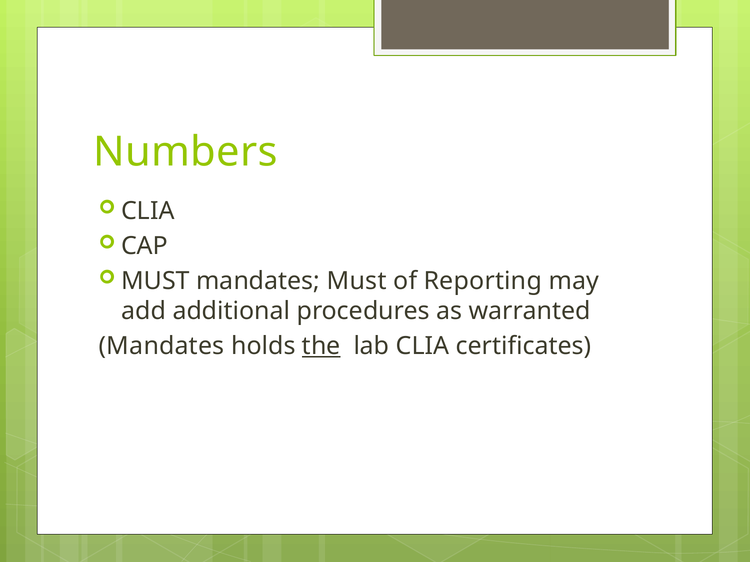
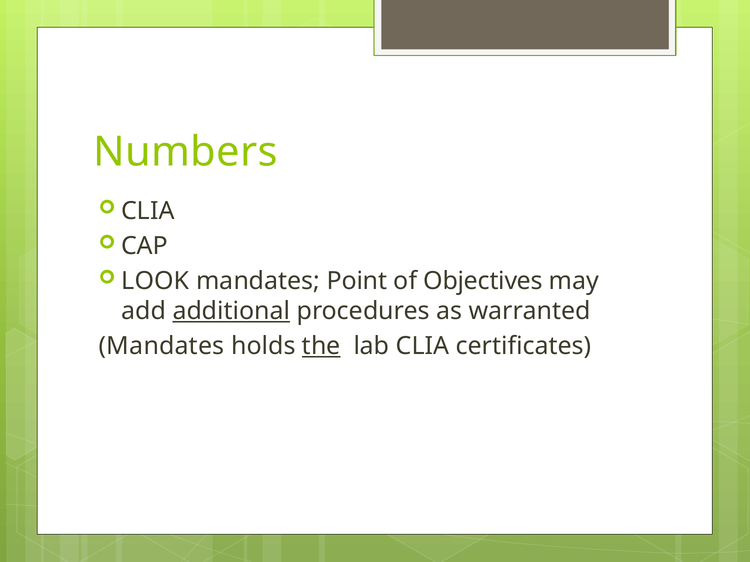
MUST: MUST -> LOOK (155, 281)
mandates Must: Must -> Point (357, 281)
Reporting: Reporting -> Objectives (483, 281)
additional underline: none -> present (231, 311)
